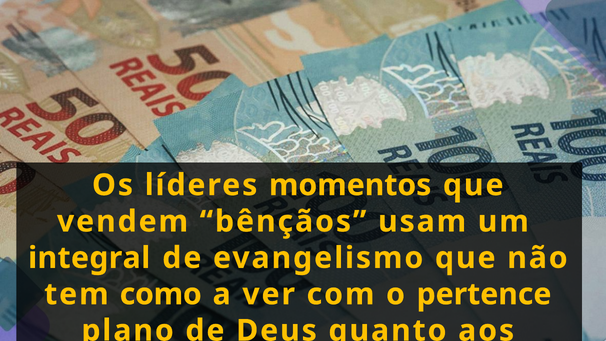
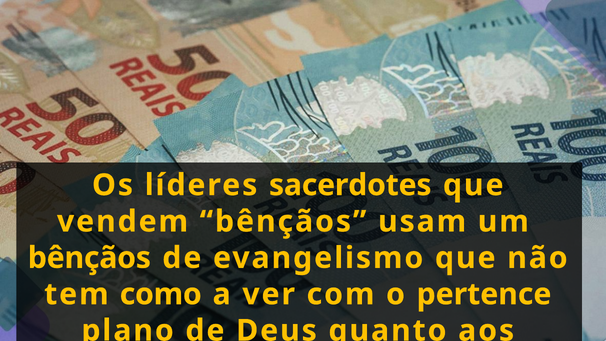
momentos: momentos -> sacerdotes (350, 185)
integral: integral -> bênçãos (89, 258)
